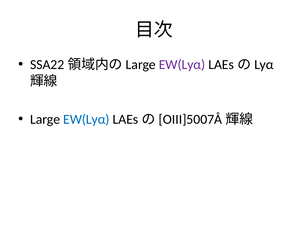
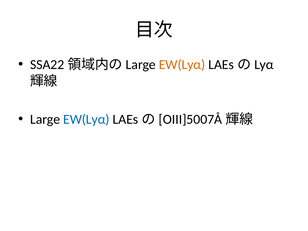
EW(Lyα colour: purple -> orange (182, 65)
